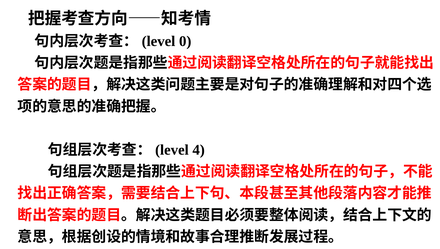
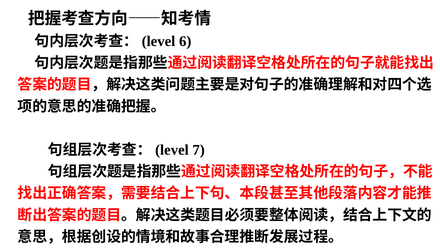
0: 0 -> 6 (185, 41)
4: 4 -> 7 (199, 150)
